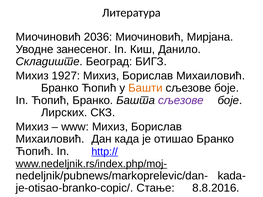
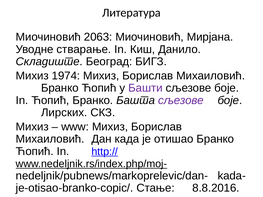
2036: 2036 -> 2063 (98, 37)
занесеног: занесеног -> стварање (84, 49)
1927: 1927 -> 1974 (66, 76)
Башти colour: orange -> purple (145, 88)
